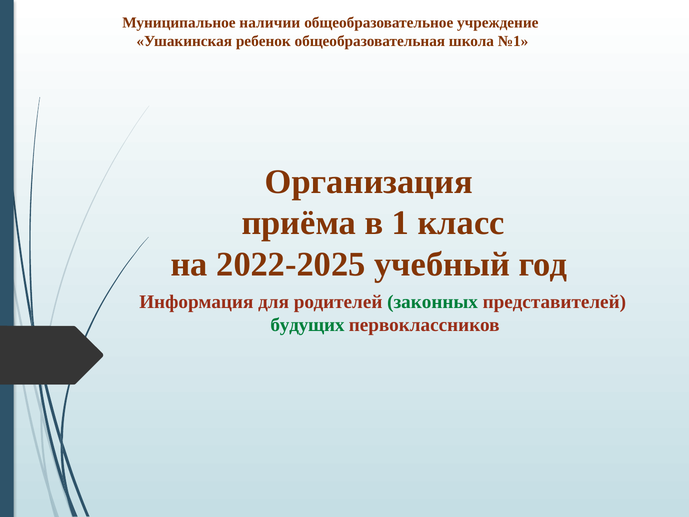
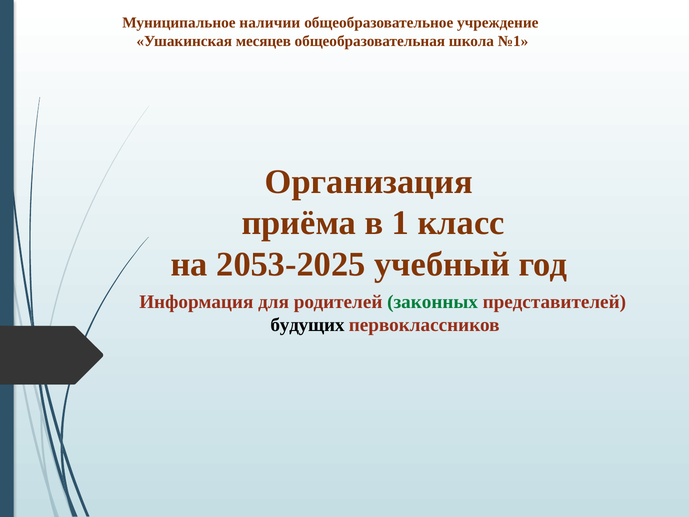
ребенок: ребенок -> месяцев (263, 41)
2022-2025: 2022-2025 -> 2053-2025 (291, 264)
будущих colour: green -> black (307, 325)
